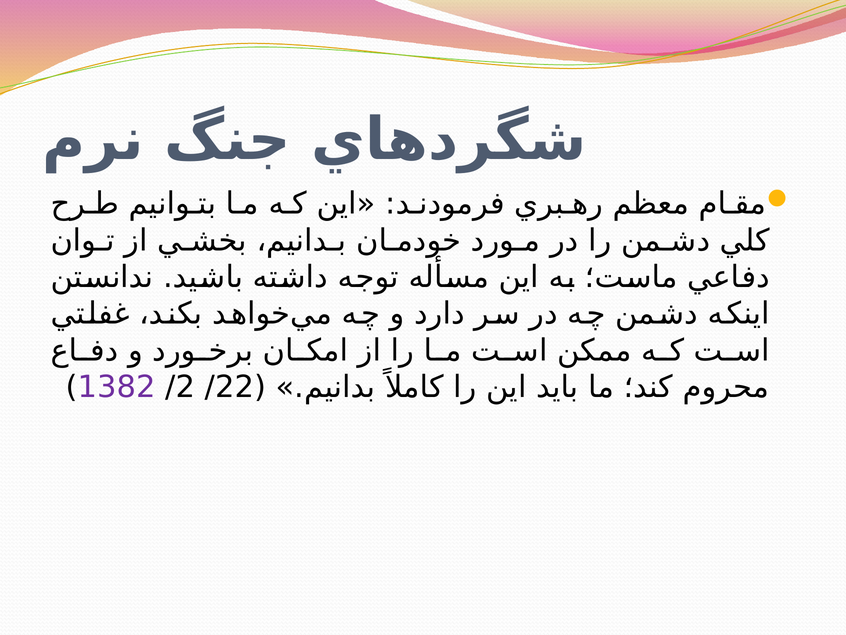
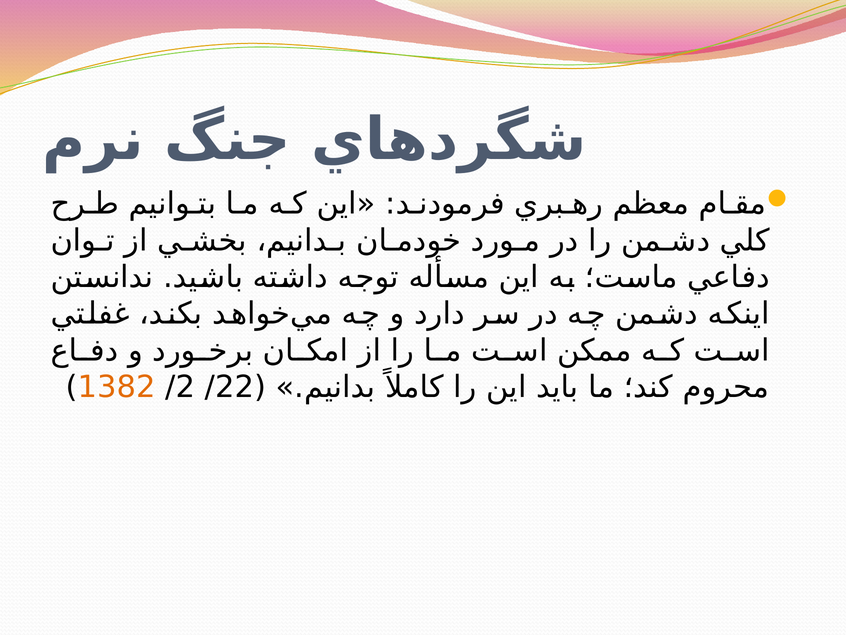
1382 colour: purple -> orange (117, 387)
